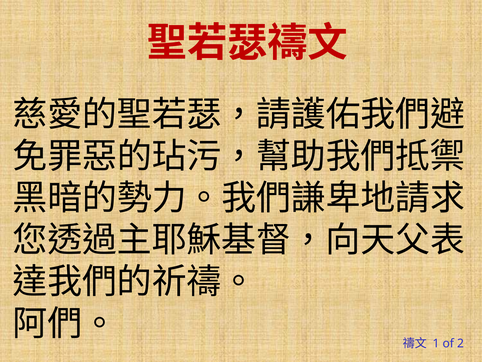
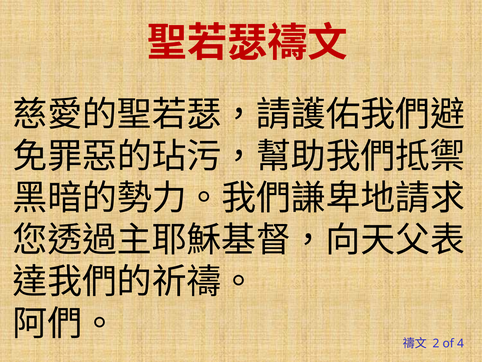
1: 1 -> 2 (436, 343)
2: 2 -> 4 (460, 343)
